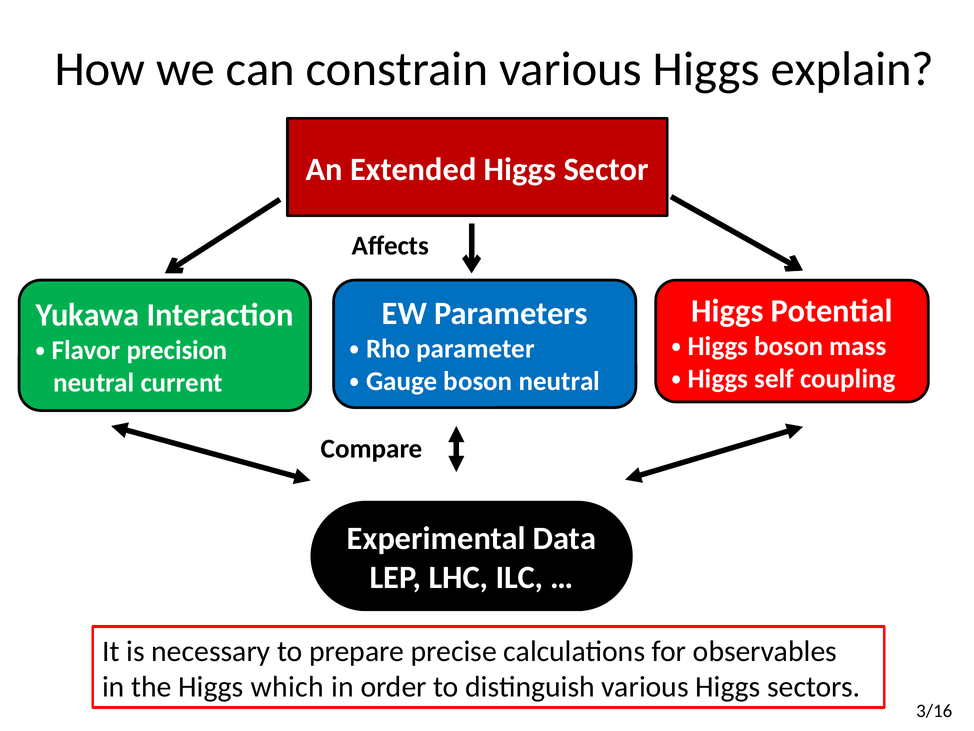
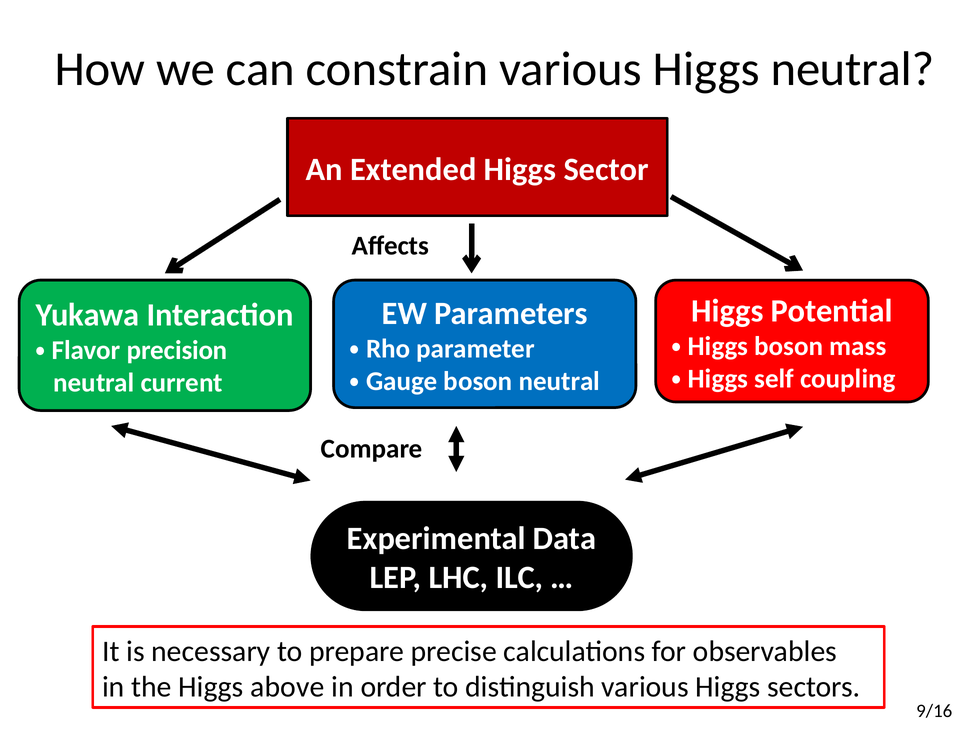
Higgs explain: explain -> neutral (852, 69)
which: which -> above (287, 686)
3/16: 3/16 -> 9/16 (934, 710)
